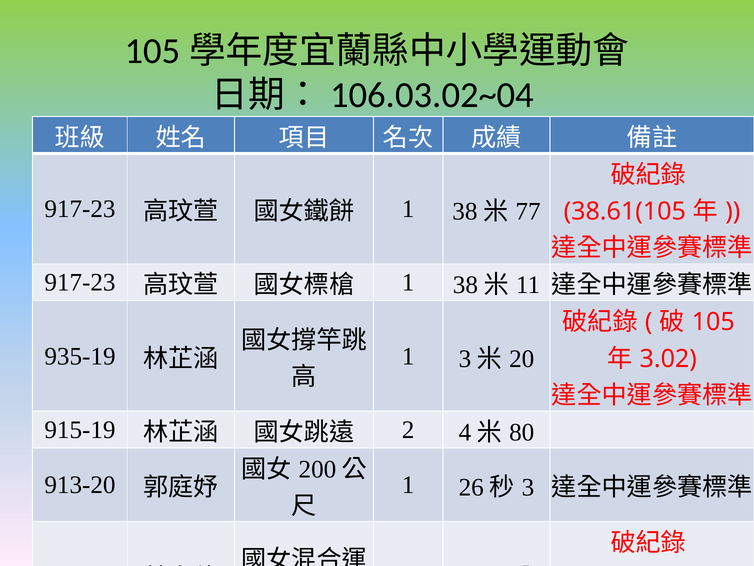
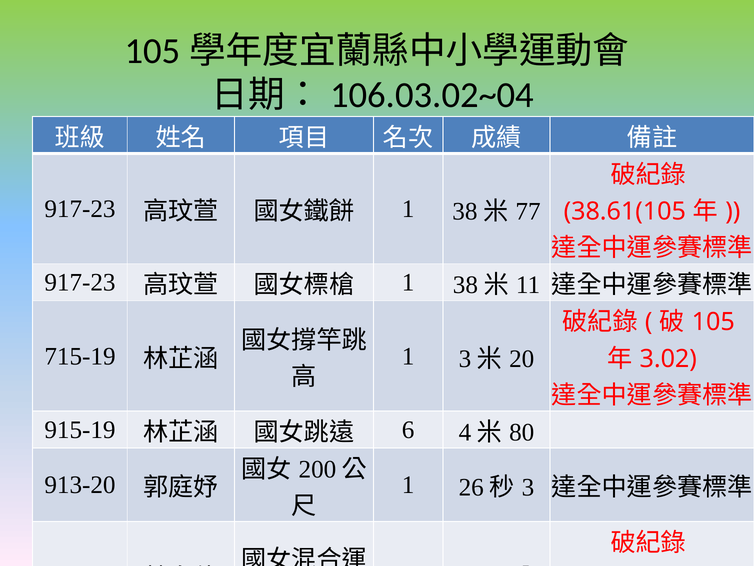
935-19: 935-19 -> 715-19 (80, 356)
2: 2 -> 6 (408, 430)
